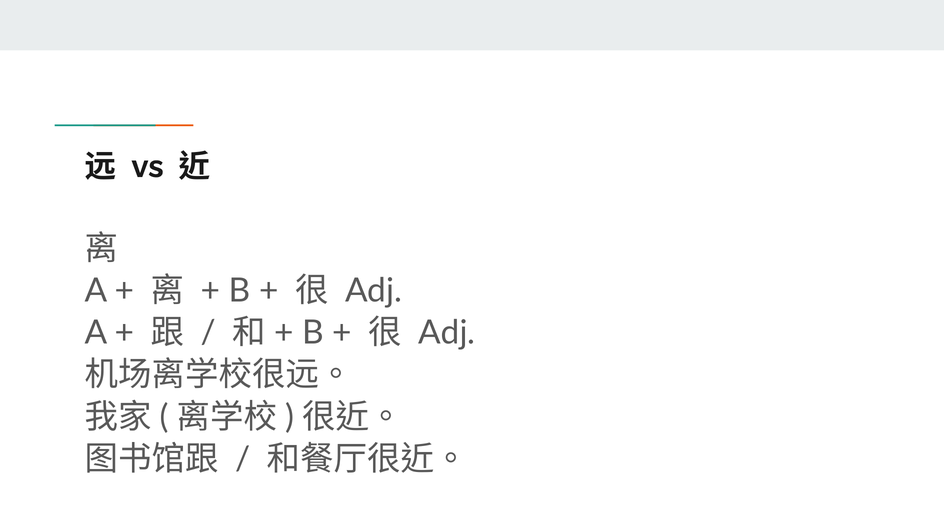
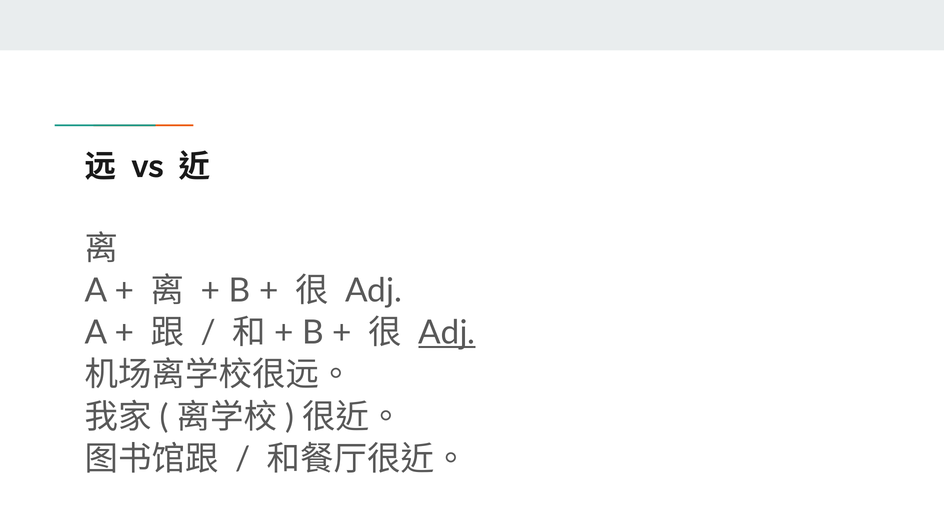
Adj underline: none -> present (447, 333)
